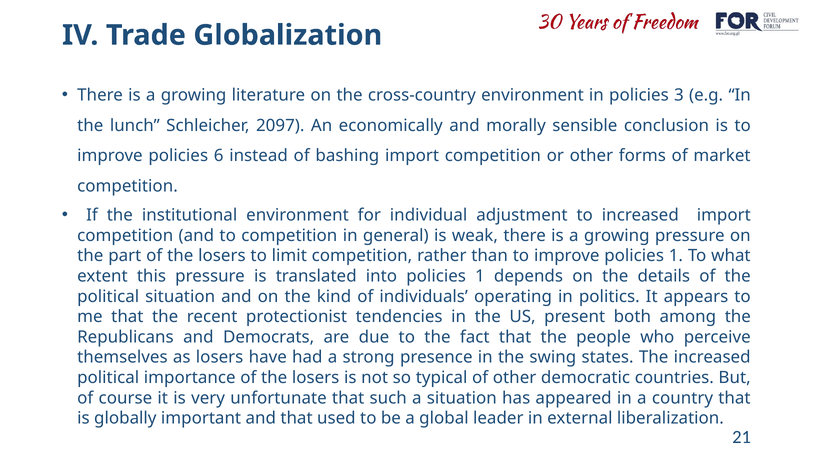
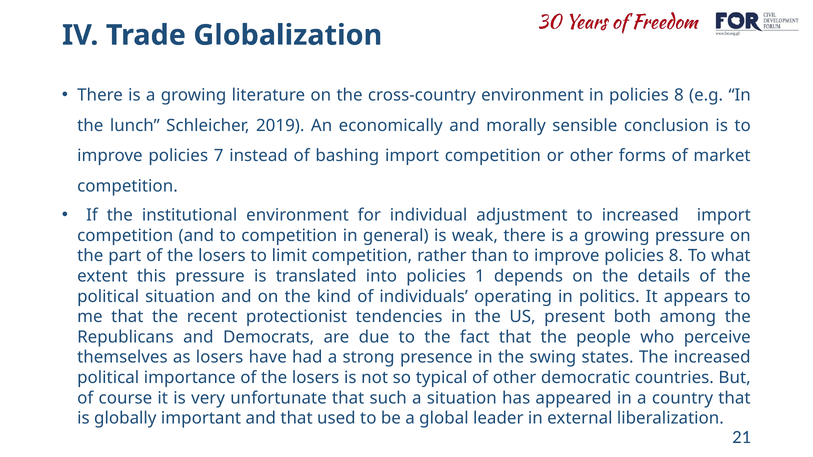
in policies 3: 3 -> 8 (679, 95)
2097: 2097 -> 2019 (280, 126)
6: 6 -> 7 (219, 156)
improve policies 1: 1 -> 8 (676, 256)
